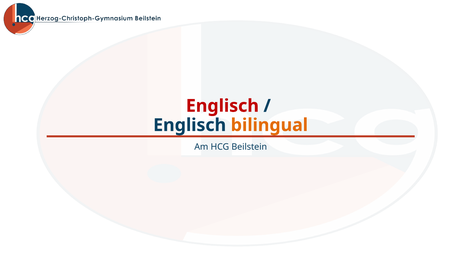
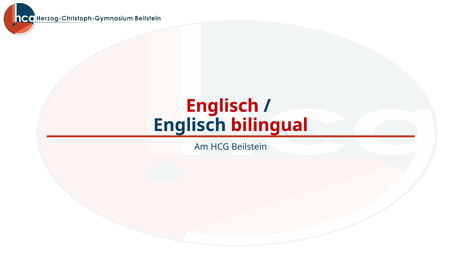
bilingual colour: orange -> red (269, 125)
